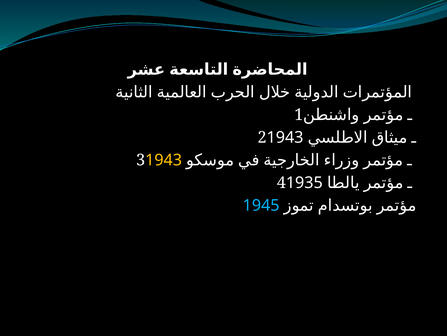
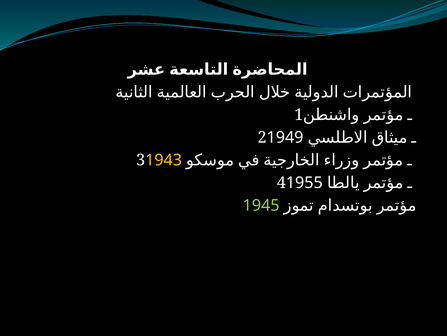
1943: 1943 -> 1949 (285, 137)
1935: 1935 -> 1955 (304, 182)
1945 colour: light blue -> light green (261, 205)
